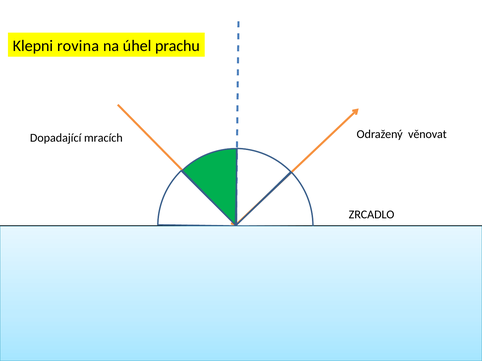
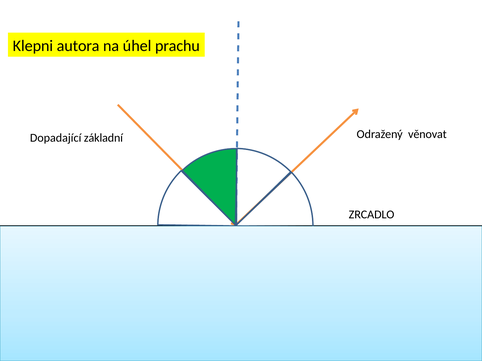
rovina: rovina -> autora (78, 46)
mracích: mracích -> základní (103, 138)
